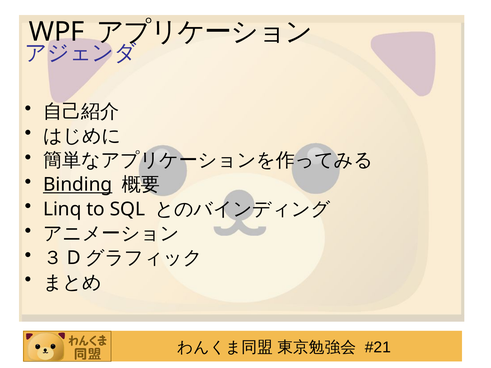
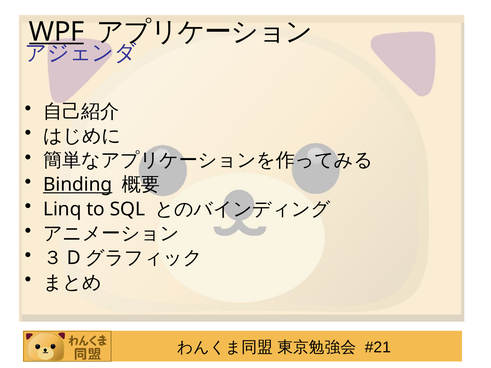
WPF underline: none -> present (57, 32)
